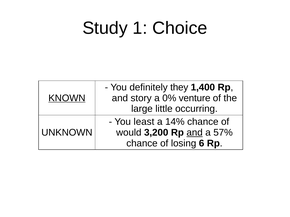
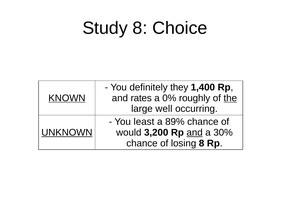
Study 1: 1 -> 8 (140, 28)
story: story -> rates (141, 98)
venture: venture -> roughly (195, 98)
the underline: none -> present (230, 98)
little: little -> well (164, 109)
14%: 14% -> 89% (175, 122)
UNKNOWN underline: none -> present (67, 133)
57%: 57% -> 30% (223, 133)
losing 6: 6 -> 8 (202, 144)
